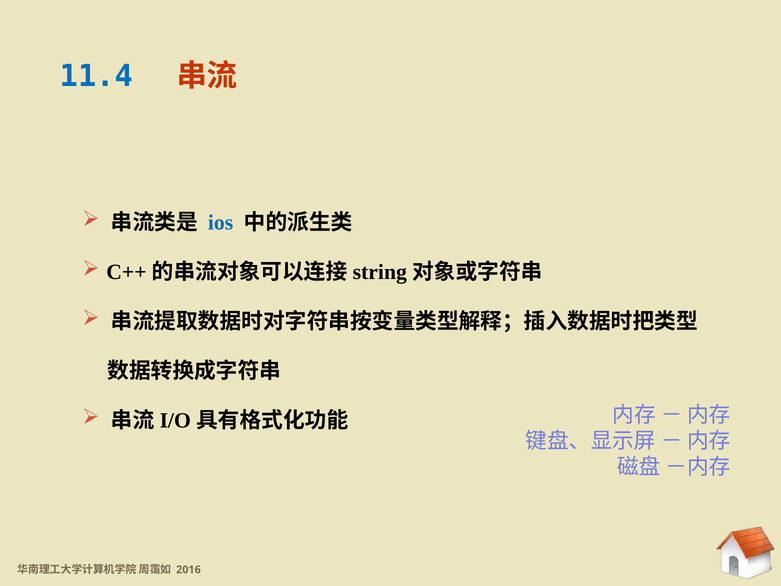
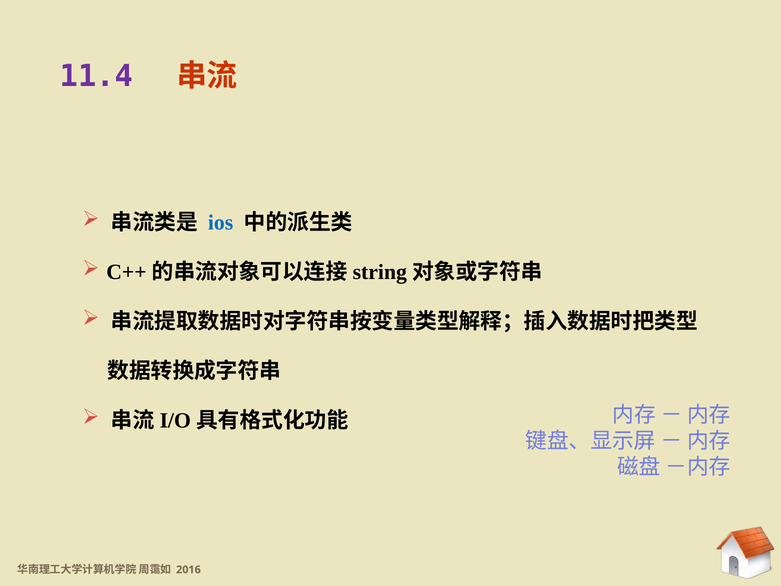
11.4 colour: blue -> purple (96, 76)
